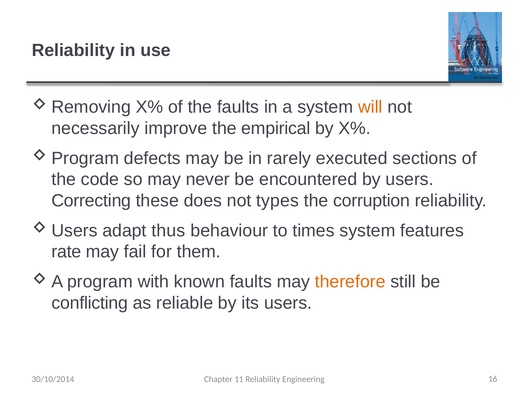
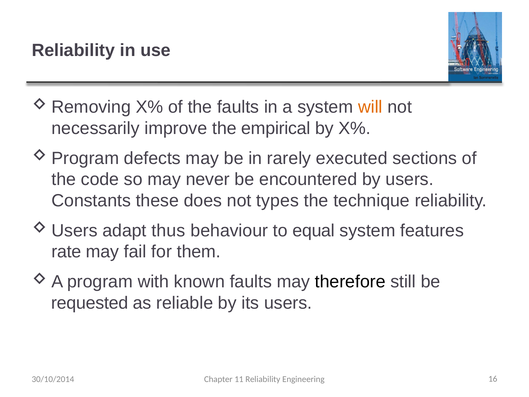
Correcting: Correcting -> Constants (91, 200)
corruption: corruption -> technique (372, 200)
times: times -> equal (314, 230)
therefore colour: orange -> black (350, 282)
conflicting: conflicting -> requested (90, 303)
